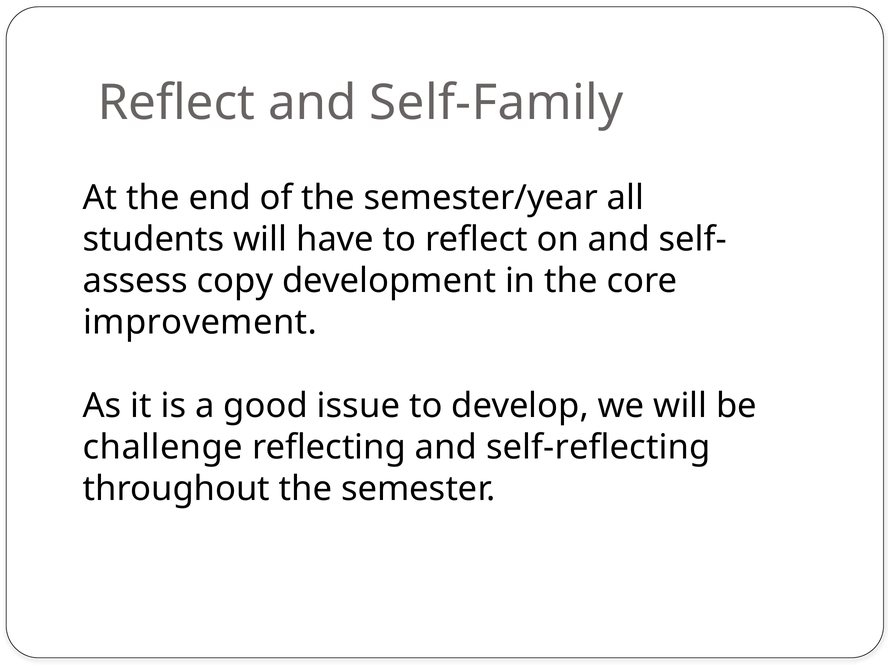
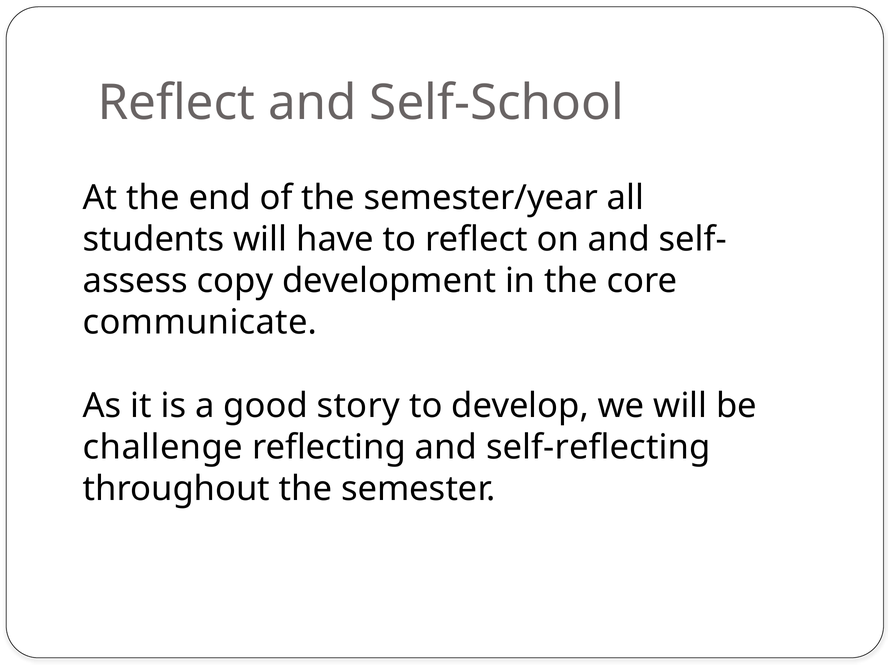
Self-Family: Self-Family -> Self-School (497, 103)
improvement: improvement -> communicate (200, 323)
issue: issue -> story (358, 406)
